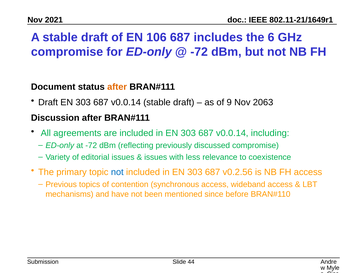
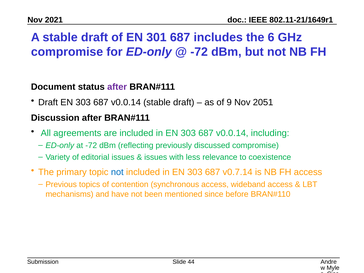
106: 106 -> 301 (156, 37)
after colour: orange -> purple (117, 87)
2063: 2063 -> 2051 (263, 102)
v0.2.56: v0.2.56 -> v0.7.14 (238, 172)
